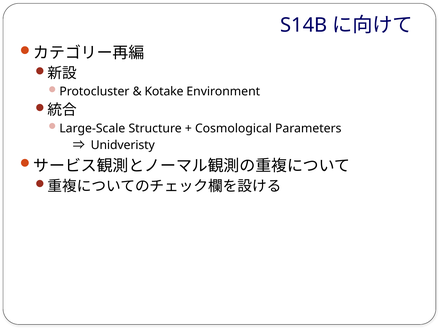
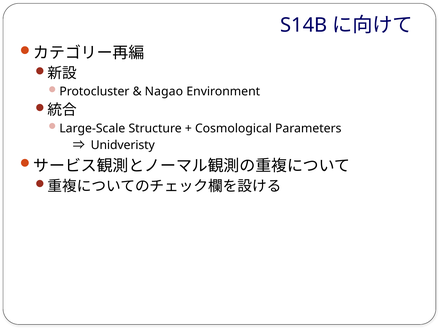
Kotake: Kotake -> Nagao (164, 92)
